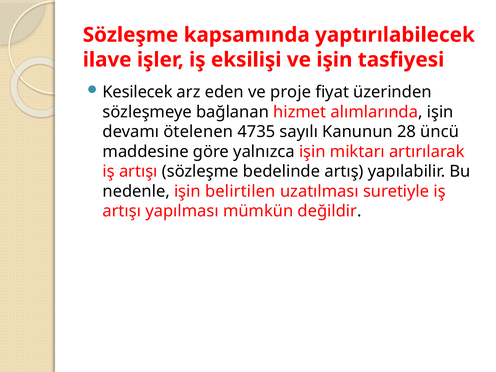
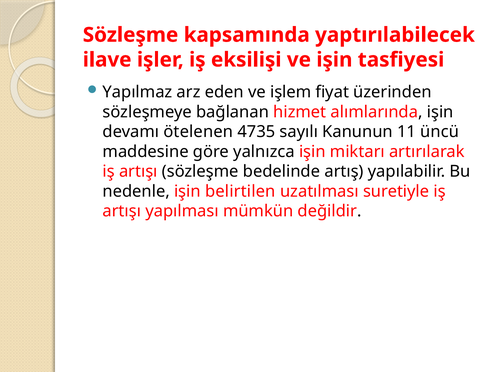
Kesilecek: Kesilecek -> Yapılmaz (137, 92)
proje: proje -> işlem (291, 92)
28: 28 -> 11 (407, 132)
